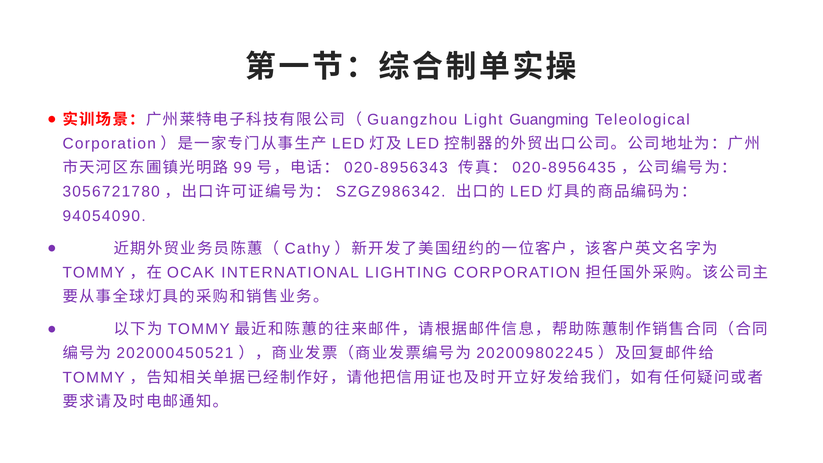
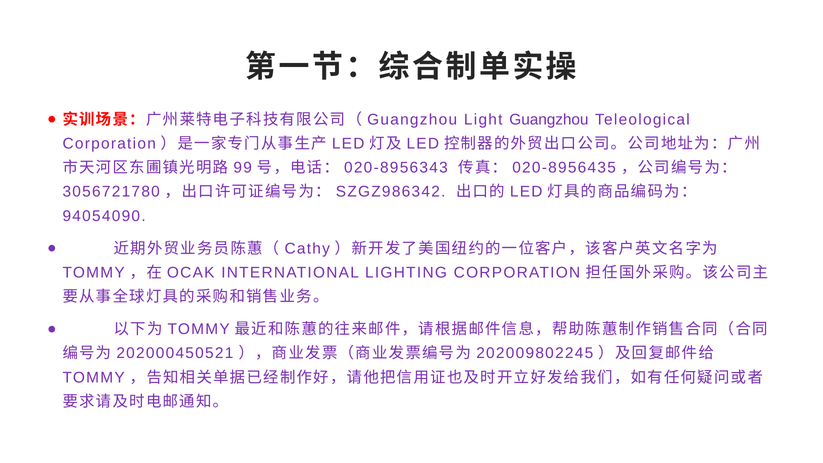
Light Guangming: Guangming -> Guangzhou (549, 120)
